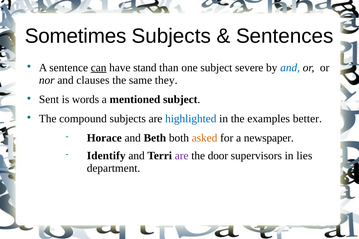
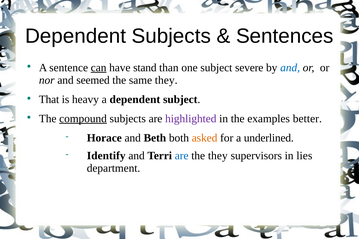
Sometimes: Sometimes -> Dependent (76, 36)
clauses: clauses -> seemed (93, 80)
Sent: Sent -> That (49, 99)
words: words -> heavy (85, 99)
a mentioned: mentioned -> dependent (135, 99)
compound underline: none -> present (83, 119)
highlighted colour: blue -> purple (191, 119)
newspaper: newspaper -> underlined (269, 138)
are colour: purple -> blue (182, 156)
the door: door -> they (218, 156)
